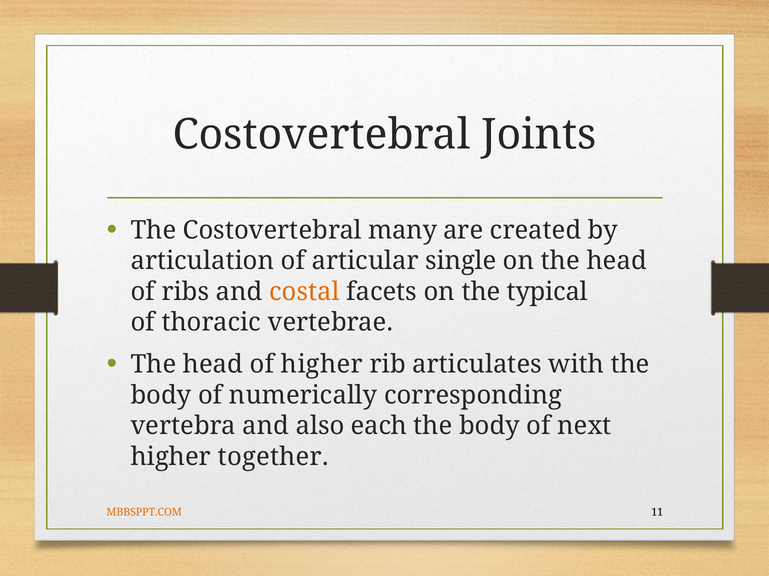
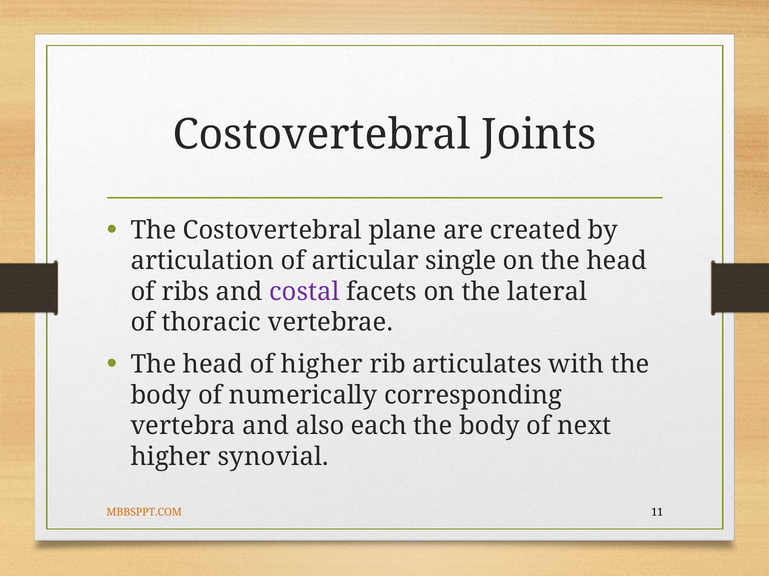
many: many -> plane (403, 230)
costal colour: orange -> purple (304, 292)
typical: typical -> lateral (547, 292)
together: together -> synovial (273, 457)
